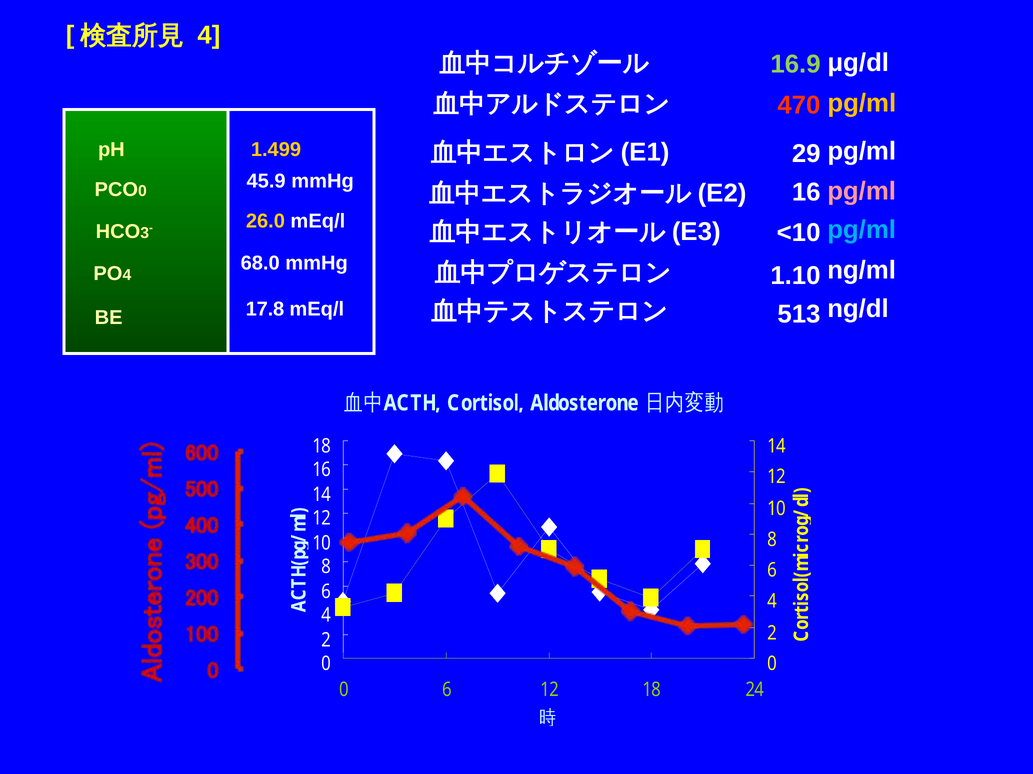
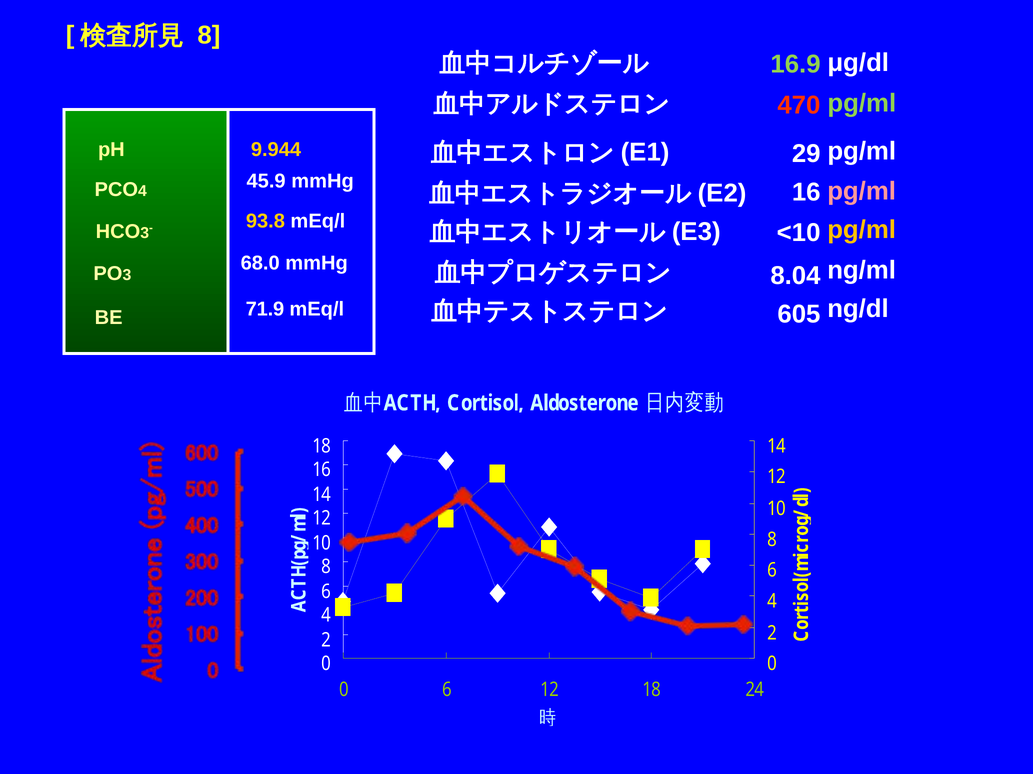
4: 4 -> 8 (209, 35)
pg/ml colour: yellow -> light green (862, 104)
1.499: 1.499 -> 9.944 (276, 150)
0: 0 -> 4 (142, 191)
26.0: 26.0 -> 93.8 (265, 221)
pg/ml colour: light blue -> yellow (862, 230)
1.10: 1.10 -> 8.04 (795, 276)
4: 4 -> 3 (127, 275)
17.8: 17.8 -> 71.9 (265, 310)
513: 513 -> 605 (799, 315)
